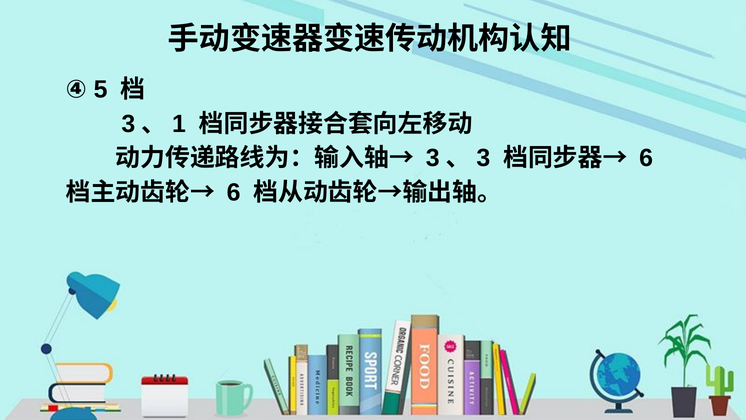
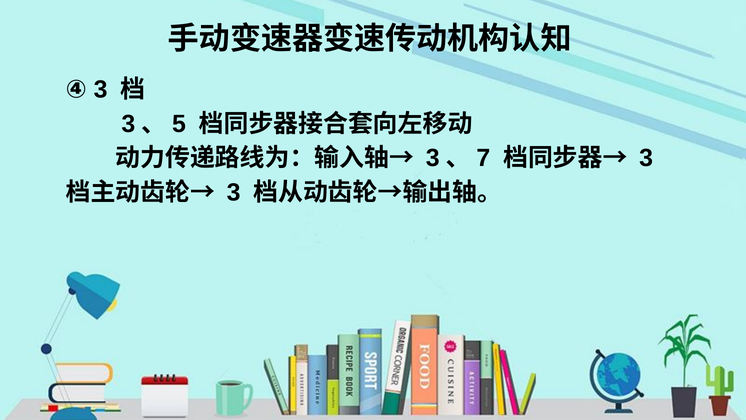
④ 5: 5 -> 3 (101, 89)
1: 1 -> 5 (179, 124)
3: 3 -> 7 (483, 158)
6: 6 -> 3 (646, 158)
6: 6 -> 3 (234, 192)
